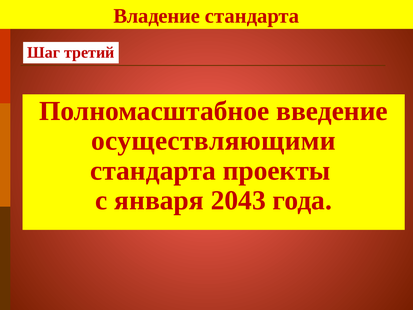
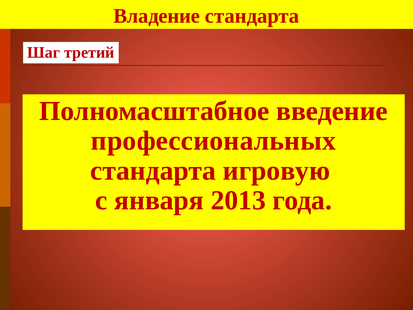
осуществляющими: осуществляющими -> профессиональных (213, 141)
проекты: проекты -> игровую (277, 170)
2043: 2043 -> 2013 (238, 200)
